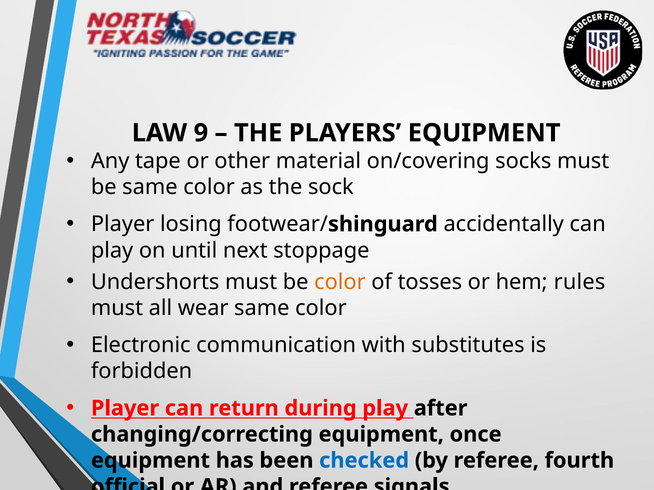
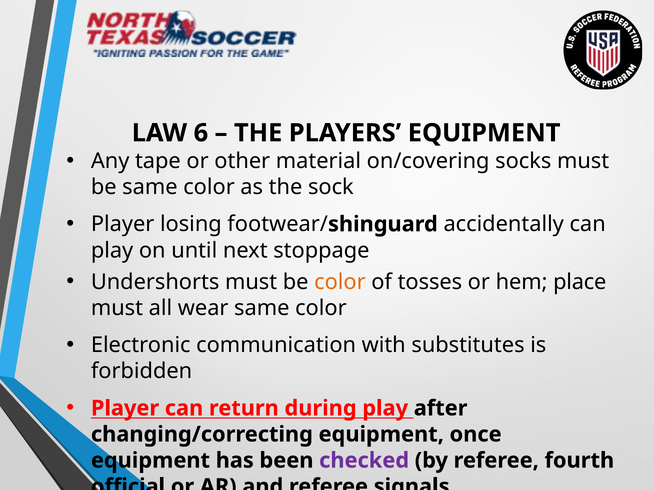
9: 9 -> 6 (201, 133)
rules: rules -> place (580, 282)
checked colour: blue -> purple (364, 461)
